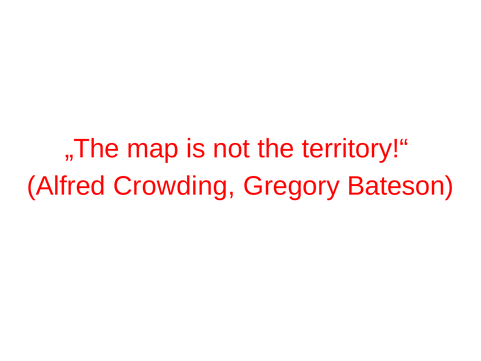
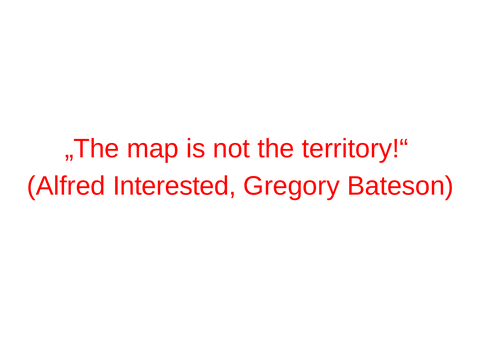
Crowding: Crowding -> Interested (174, 186)
